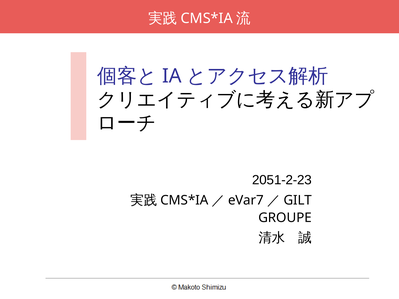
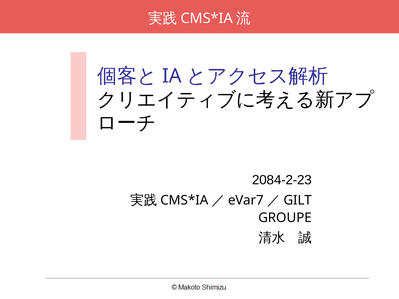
2051-2-23: 2051-2-23 -> 2084-2-23 (282, 180)
